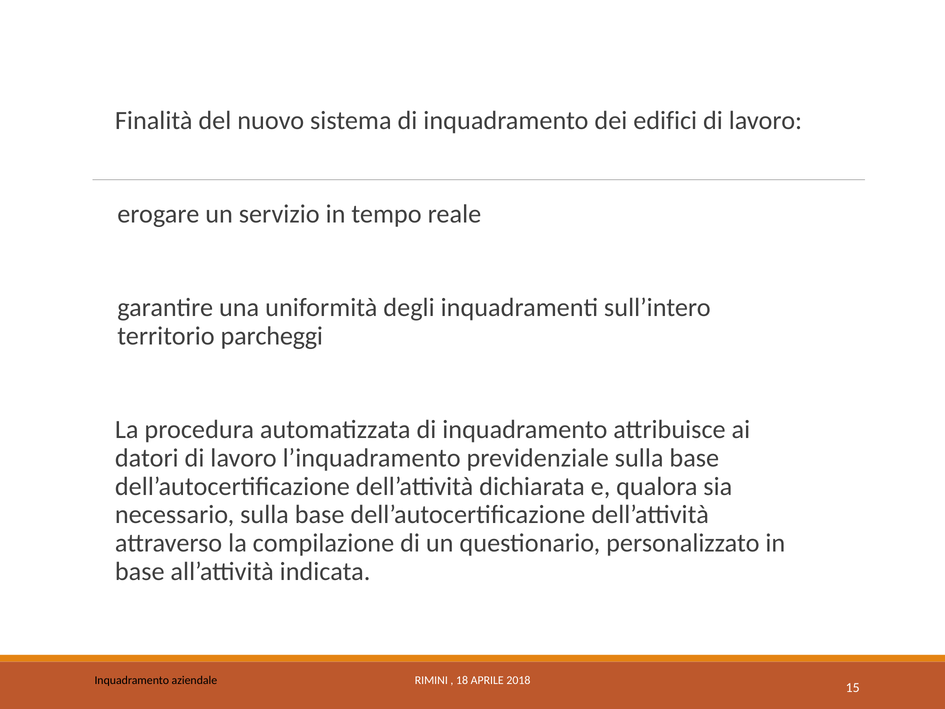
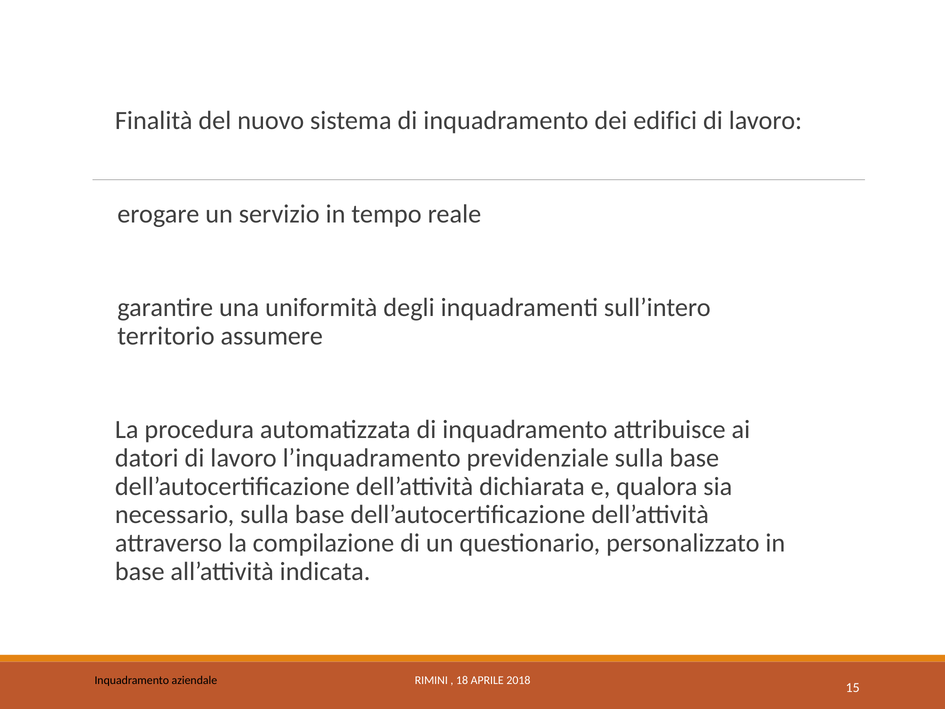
parcheggi: parcheggi -> assumere (272, 336)
